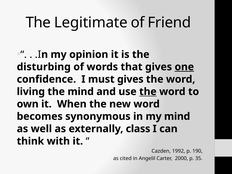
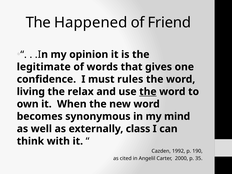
Legitimate: Legitimate -> Happened (91, 23)
disturbing: disturbing -> legitimate (44, 67)
one underline: present -> none (184, 67)
must gives: gives -> rules (130, 79)
the mind: mind -> relax (81, 92)
